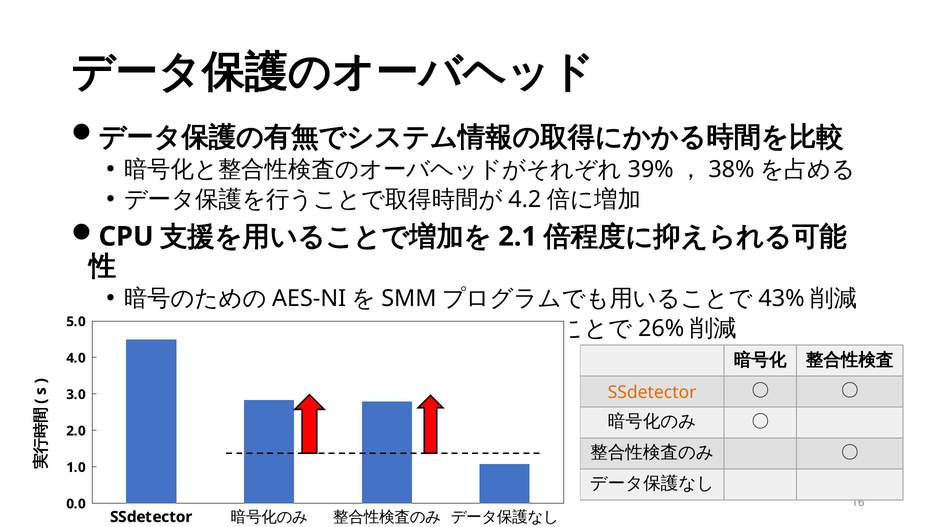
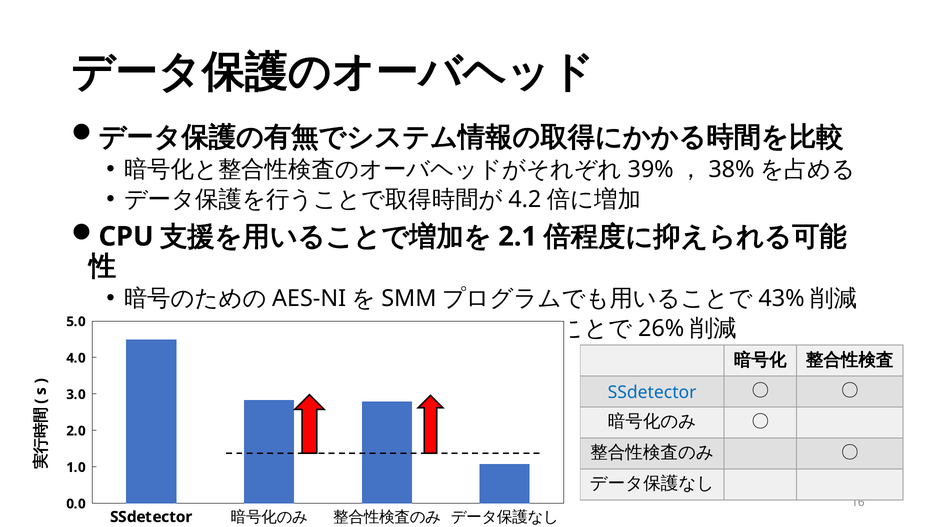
SSdetector colour: orange -> blue (652, 392)
